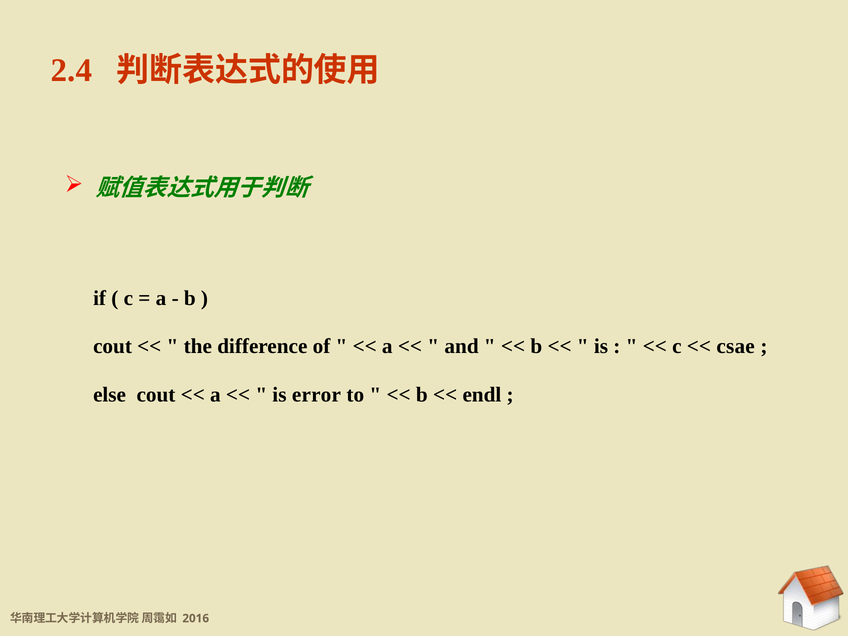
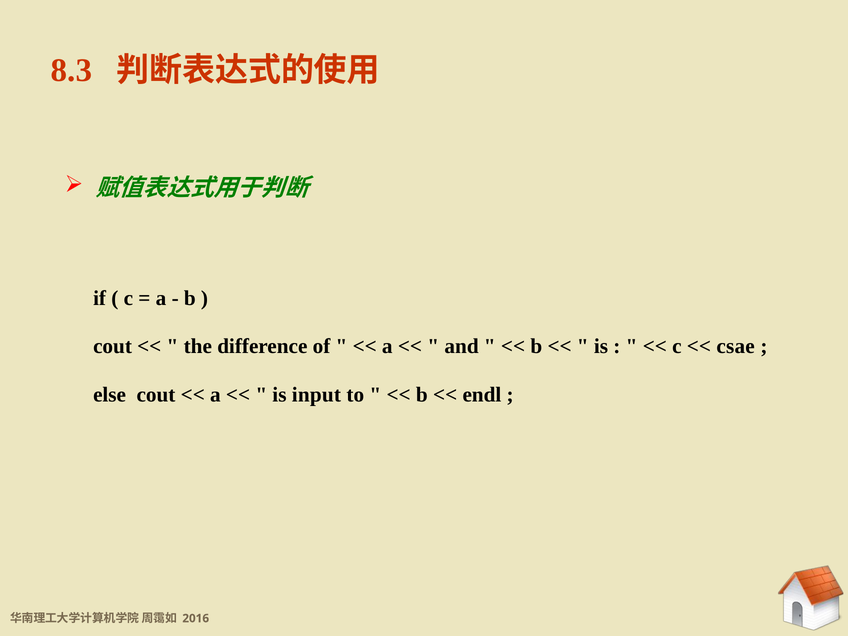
2.4: 2.4 -> 8.3 (72, 70)
error: error -> input (316, 395)
